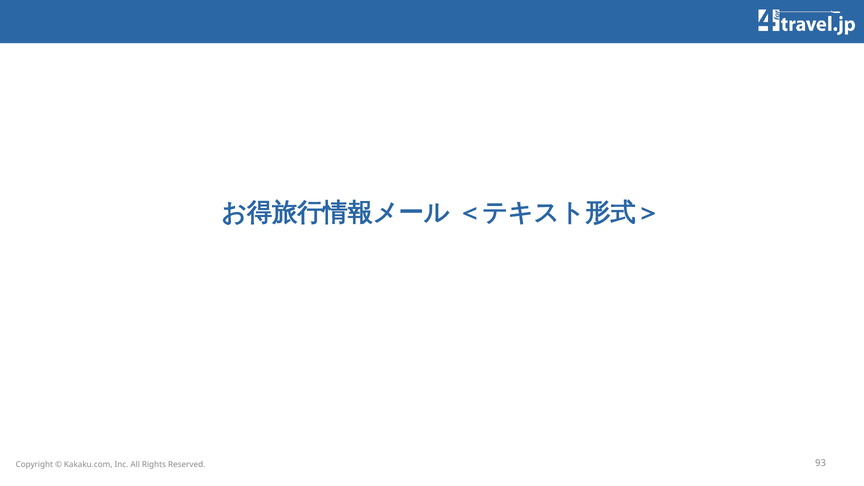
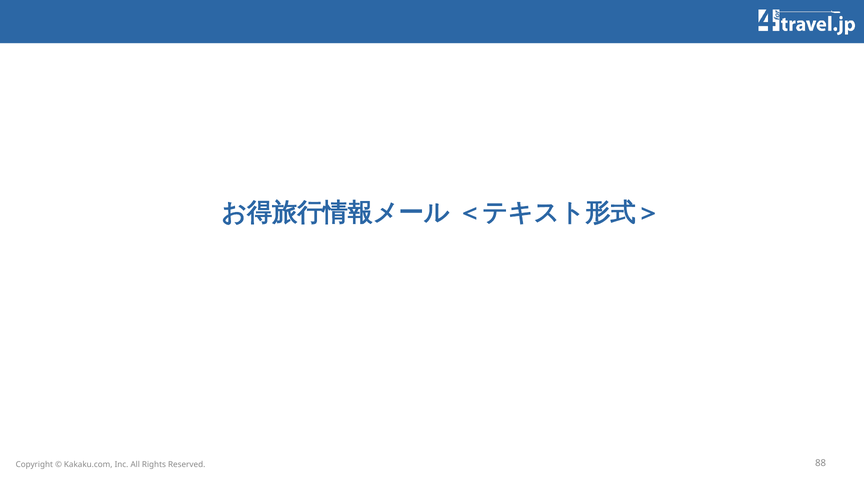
93: 93 -> 88 (821, 463)
